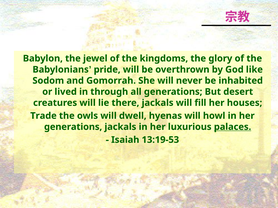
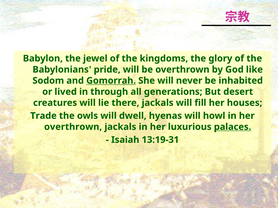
Gomorrah underline: none -> present (111, 81)
generations: generations -> overthrown (73, 127)
13:19-53: 13:19-53 -> 13:19-31 (160, 140)
